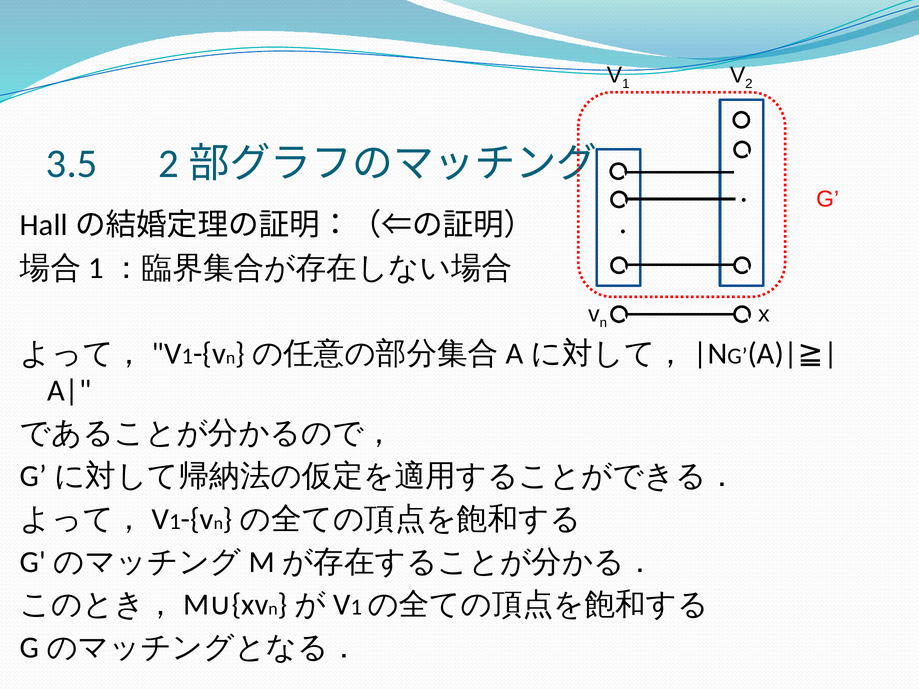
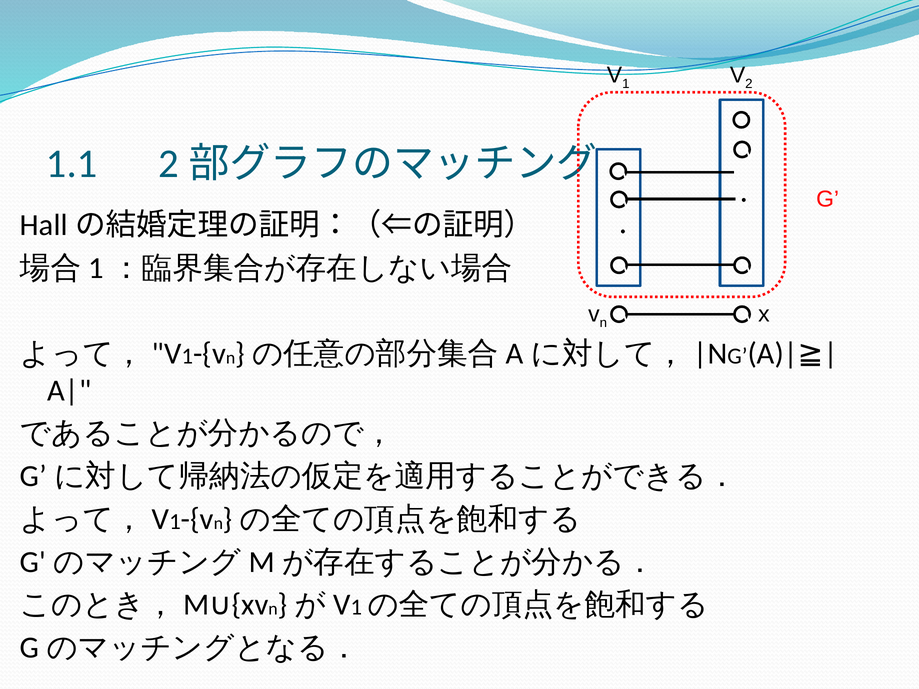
3.5: 3.5 -> 1.1 (72, 164)
